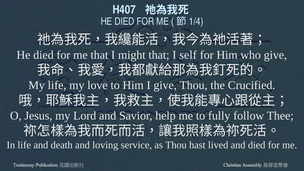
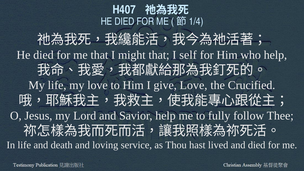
who give: give -> help (275, 55)
give Thou: Thou -> Love (194, 85)
